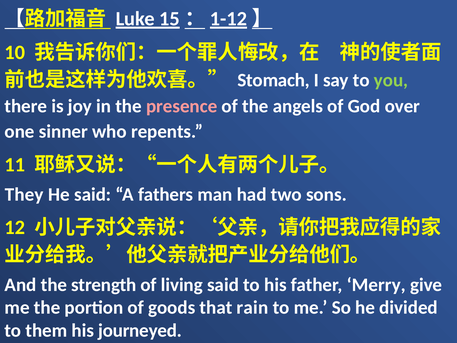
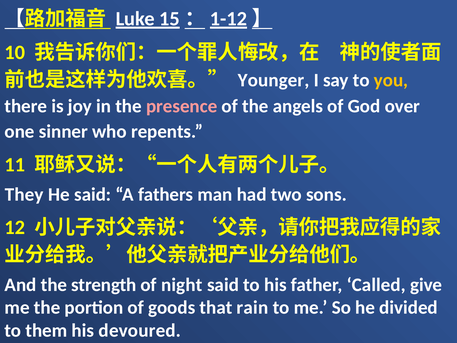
Stomach: Stomach -> Younger (273, 80)
you colour: light green -> yellow (391, 80)
living: living -> night (182, 285)
Merry: Merry -> Called (376, 285)
journeyed: journeyed -> devoured (140, 330)
